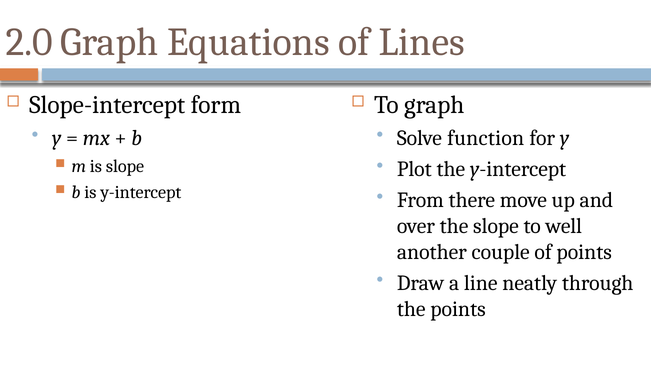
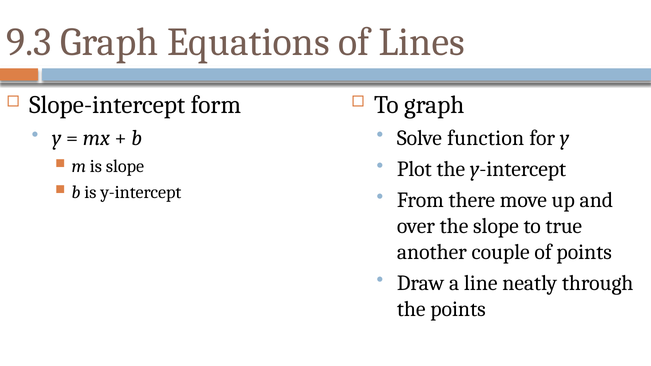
2.0: 2.0 -> 9.3 (29, 42)
well: well -> true (564, 226)
